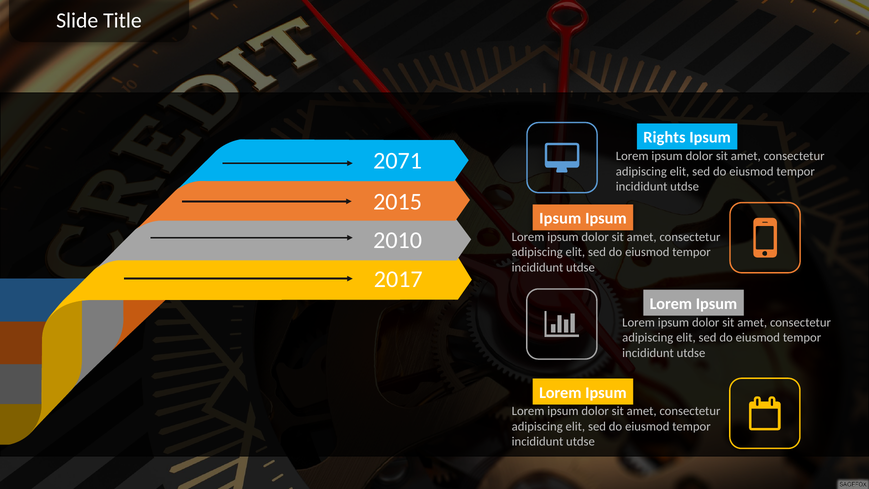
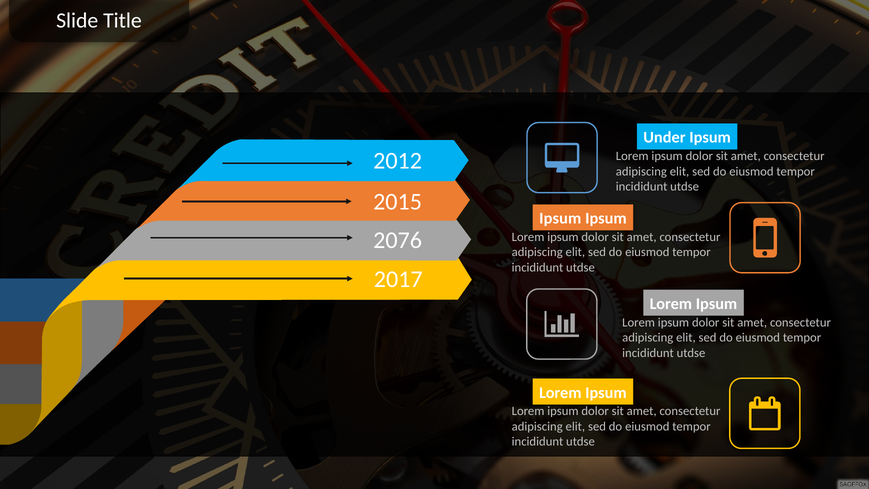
Rights: Rights -> Under (664, 138)
2071: 2071 -> 2012 (398, 161)
2010: 2010 -> 2076 (398, 240)
